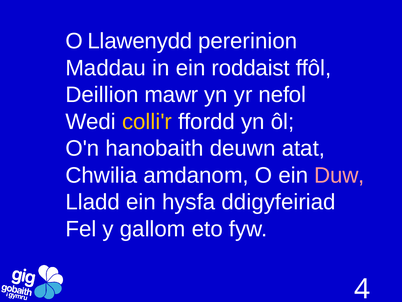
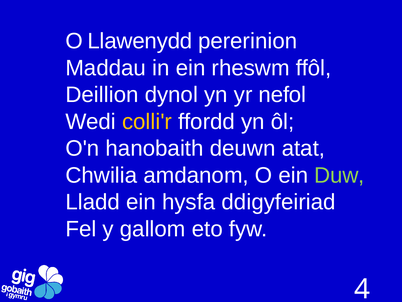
roddaist: roddaist -> rheswm (251, 68)
mawr: mawr -> dynol (171, 95)
Duw colour: pink -> light green (339, 175)
